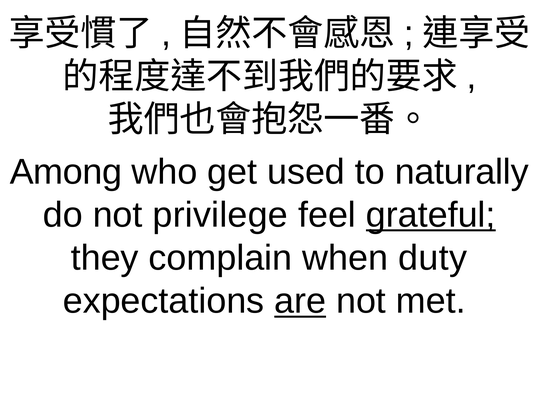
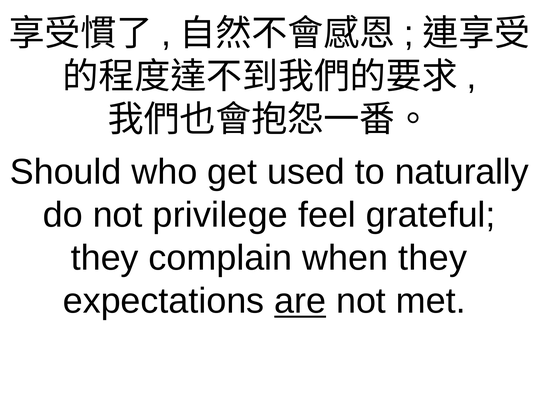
Among: Among -> Should (66, 172)
grateful underline: present -> none (431, 215)
when duty: duty -> they (433, 258)
